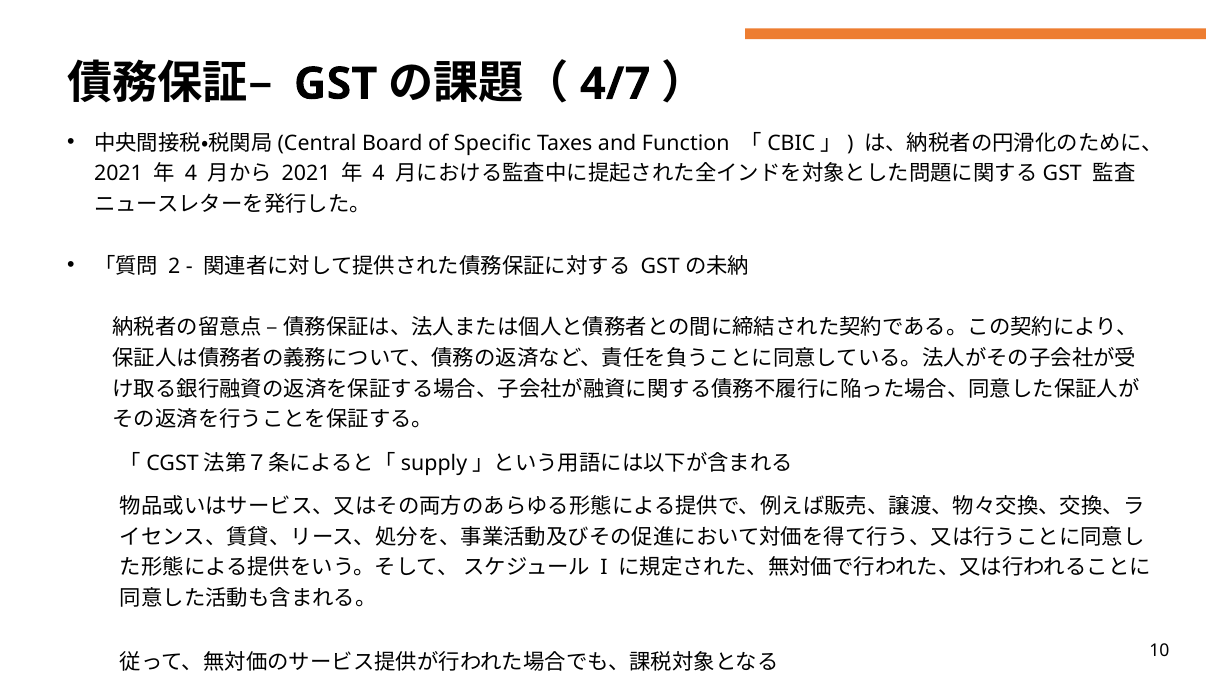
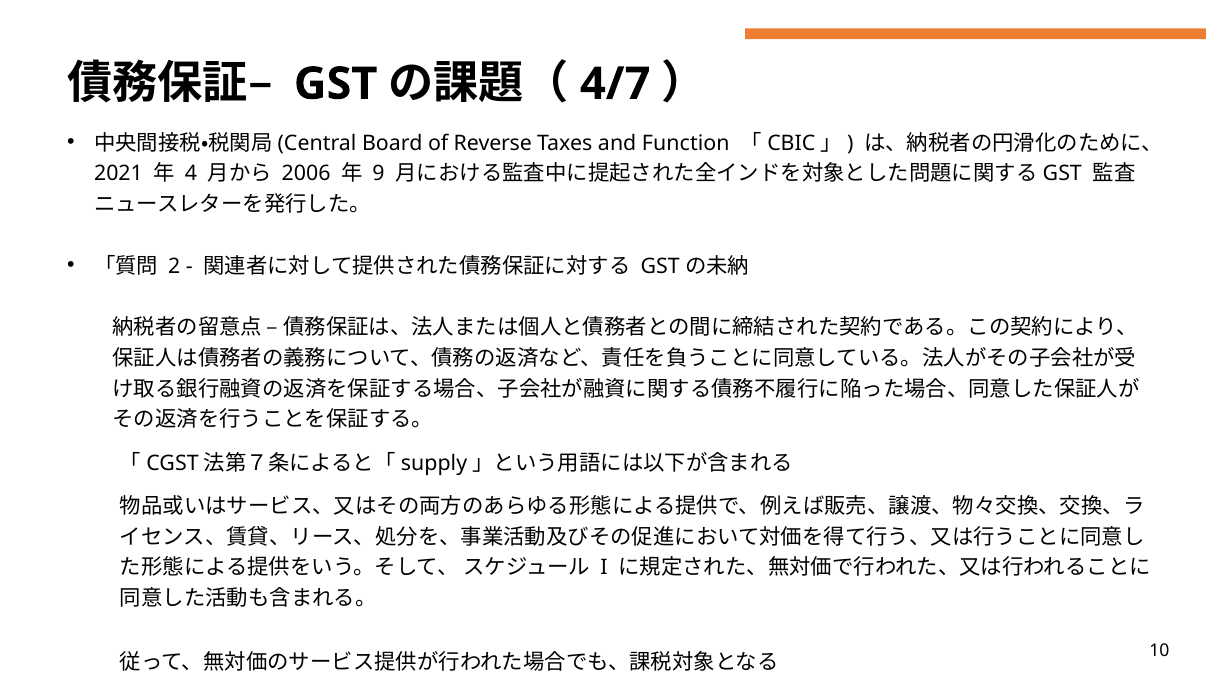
Specific: Specific -> Reverse (493, 143)
2021: 2021 -> 2006 (306, 174)
4: 4 -> 9 (379, 174)
